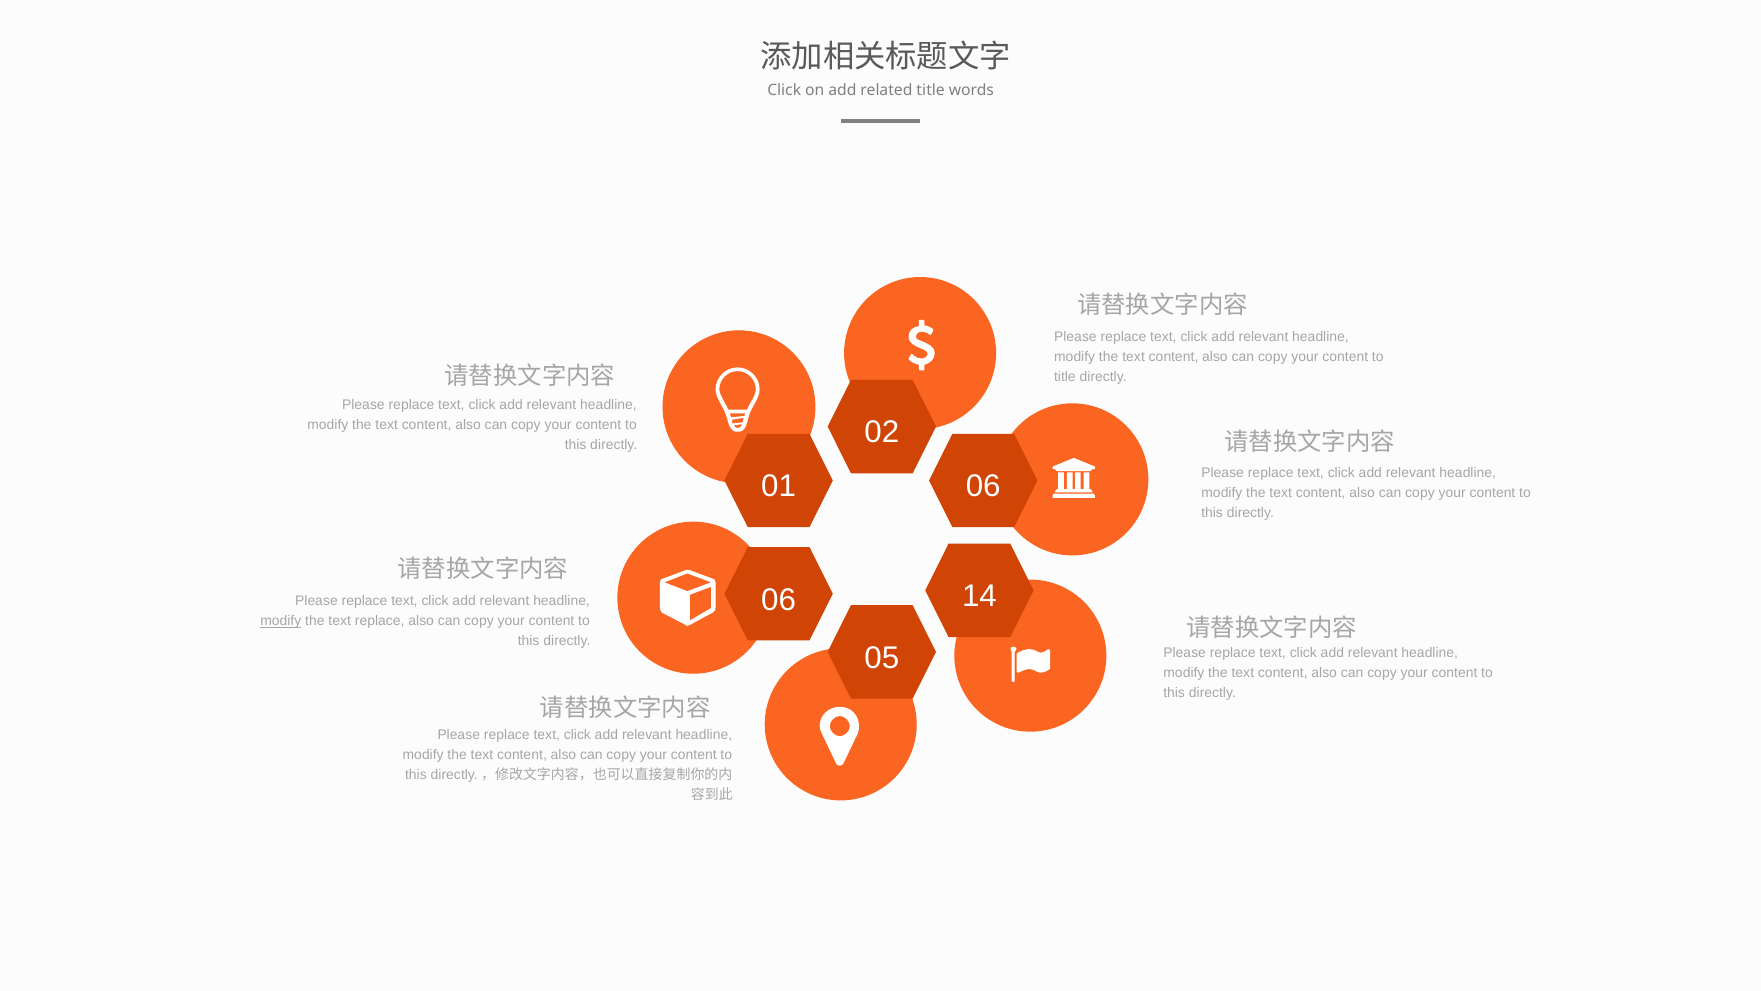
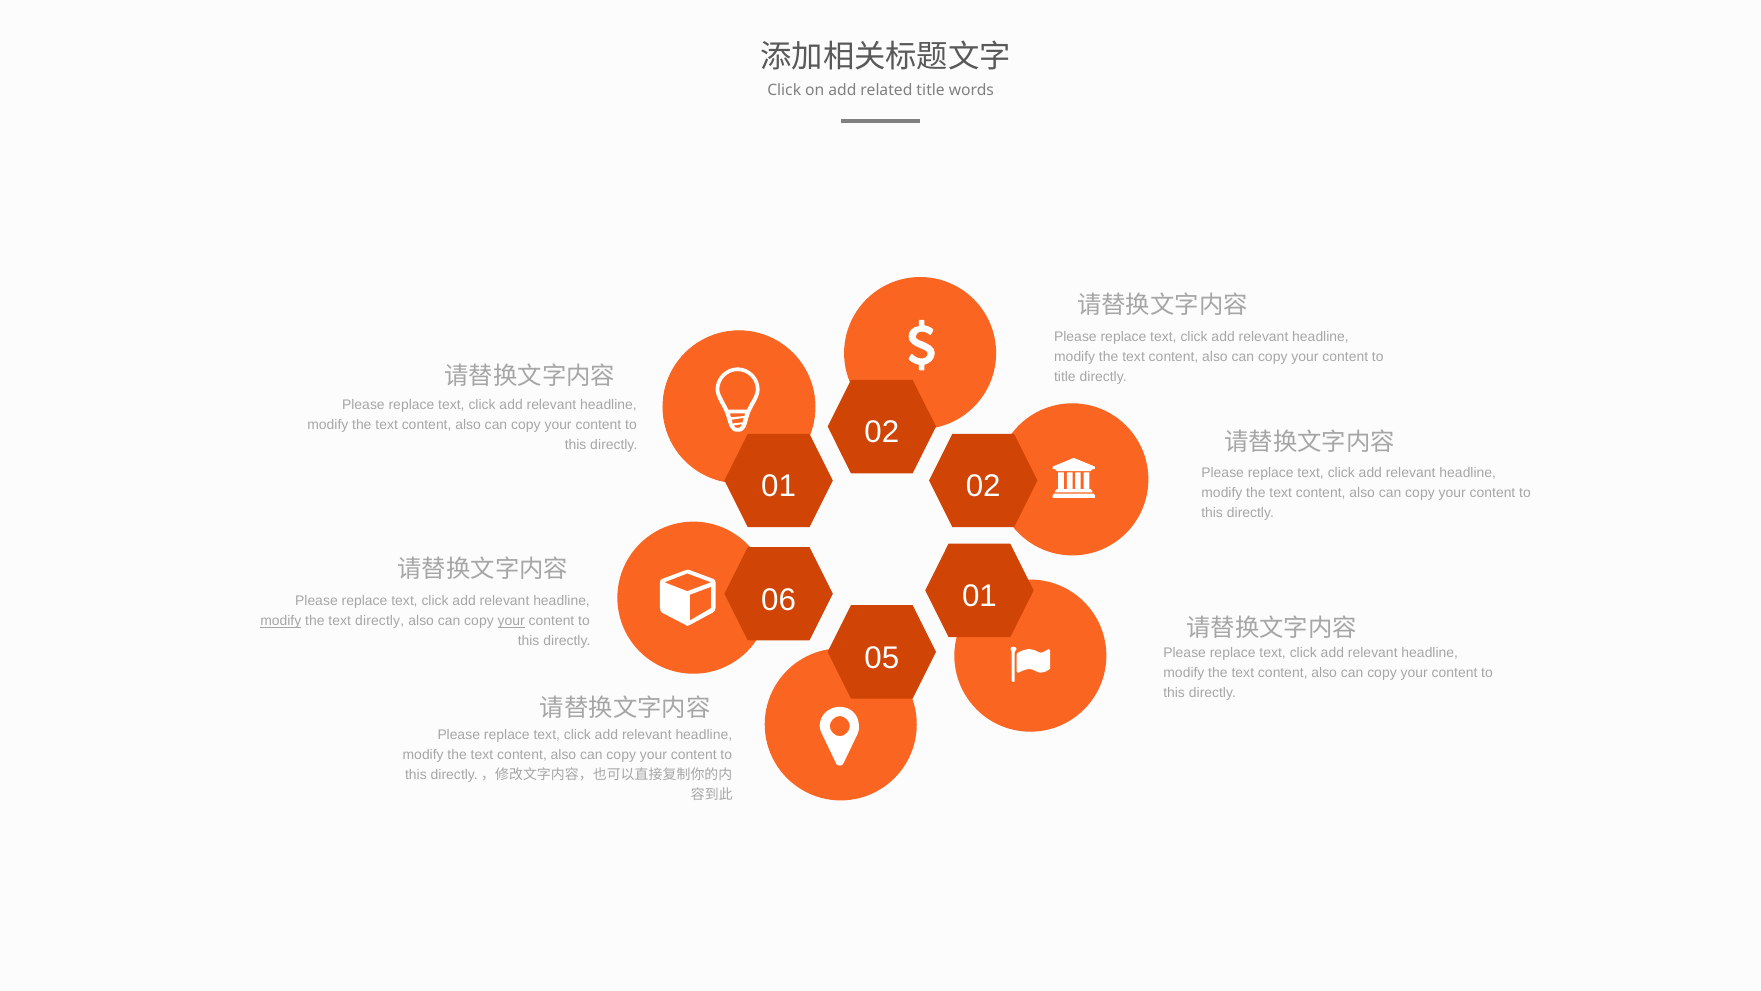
01 06: 06 -> 02 (983, 486)
06 14: 14 -> 01 (979, 596)
text replace: replace -> directly (380, 621)
your underline: none -> present (511, 621)
